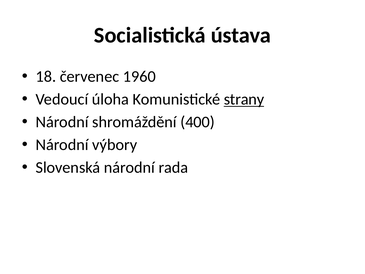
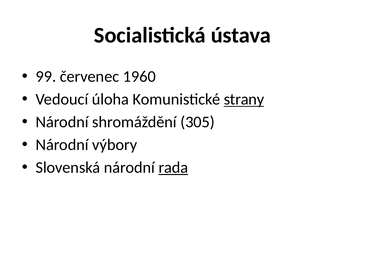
18: 18 -> 99 (46, 77)
400: 400 -> 305 (198, 122)
rada underline: none -> present (173, 167)
